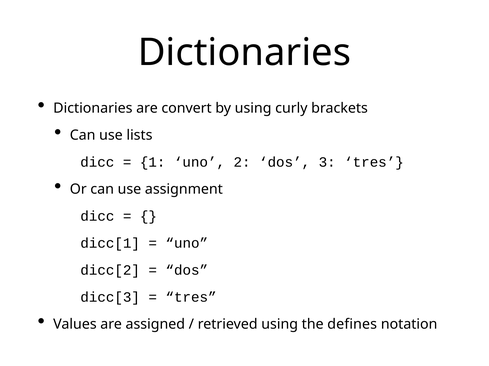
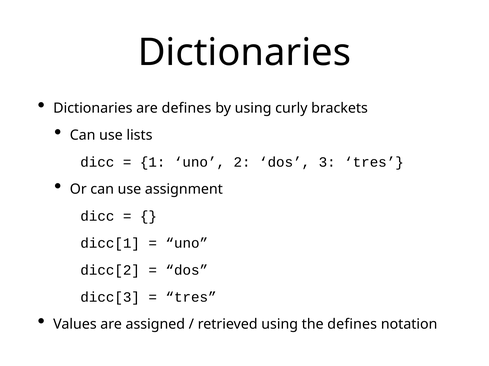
are convert: convert -> defines (186, 108)
